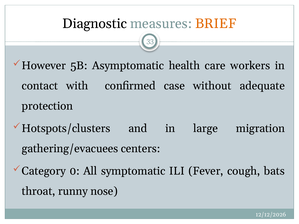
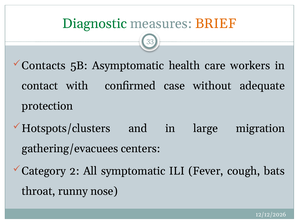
Diagnostic colour: black -> green (95, 24)
However: However -> Contacts (44, 66)
0: 0 -> 2 (74, 171)
